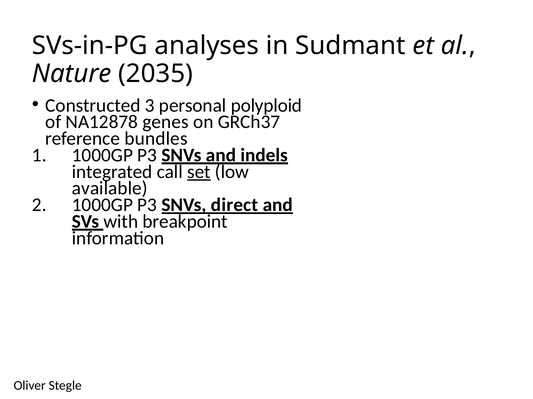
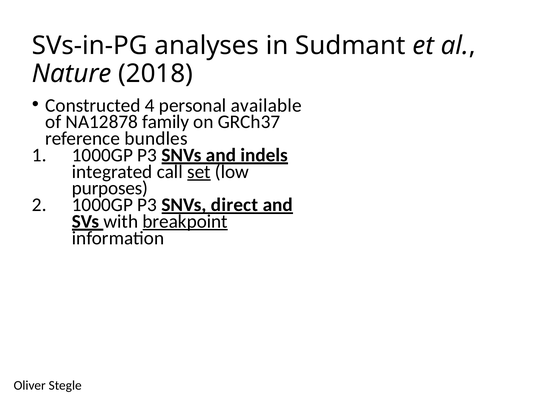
2035: 2035 -> 2018 (156, 74)
3: 3 -> 4 (150, 106)
polyploid: polyploid -> available (266, 106)
genes: genes -> family (166, 122)
available: available -> purposes (110, 189)
breakpoint underline: none -> present (185, 222)
